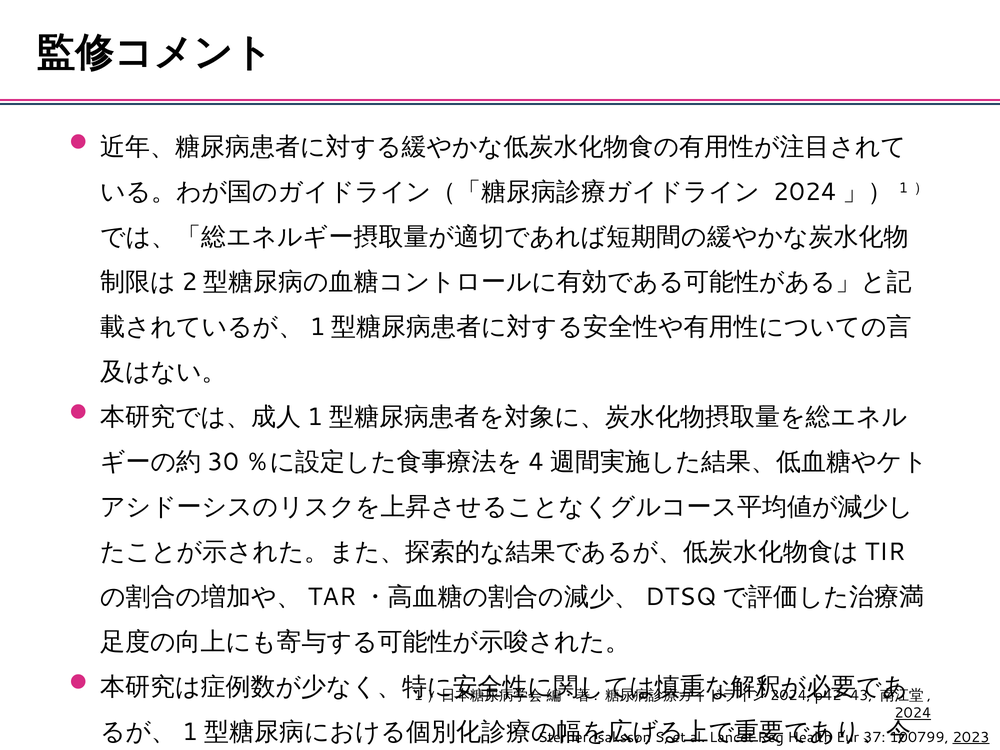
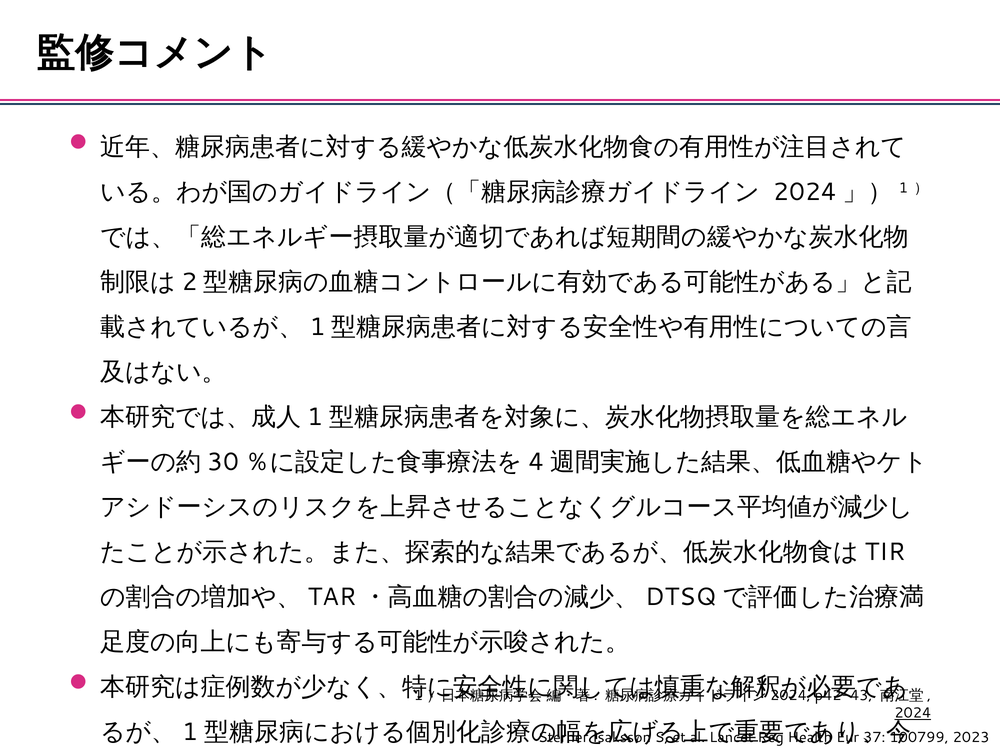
2023 underline: present -> none (971, 737)
